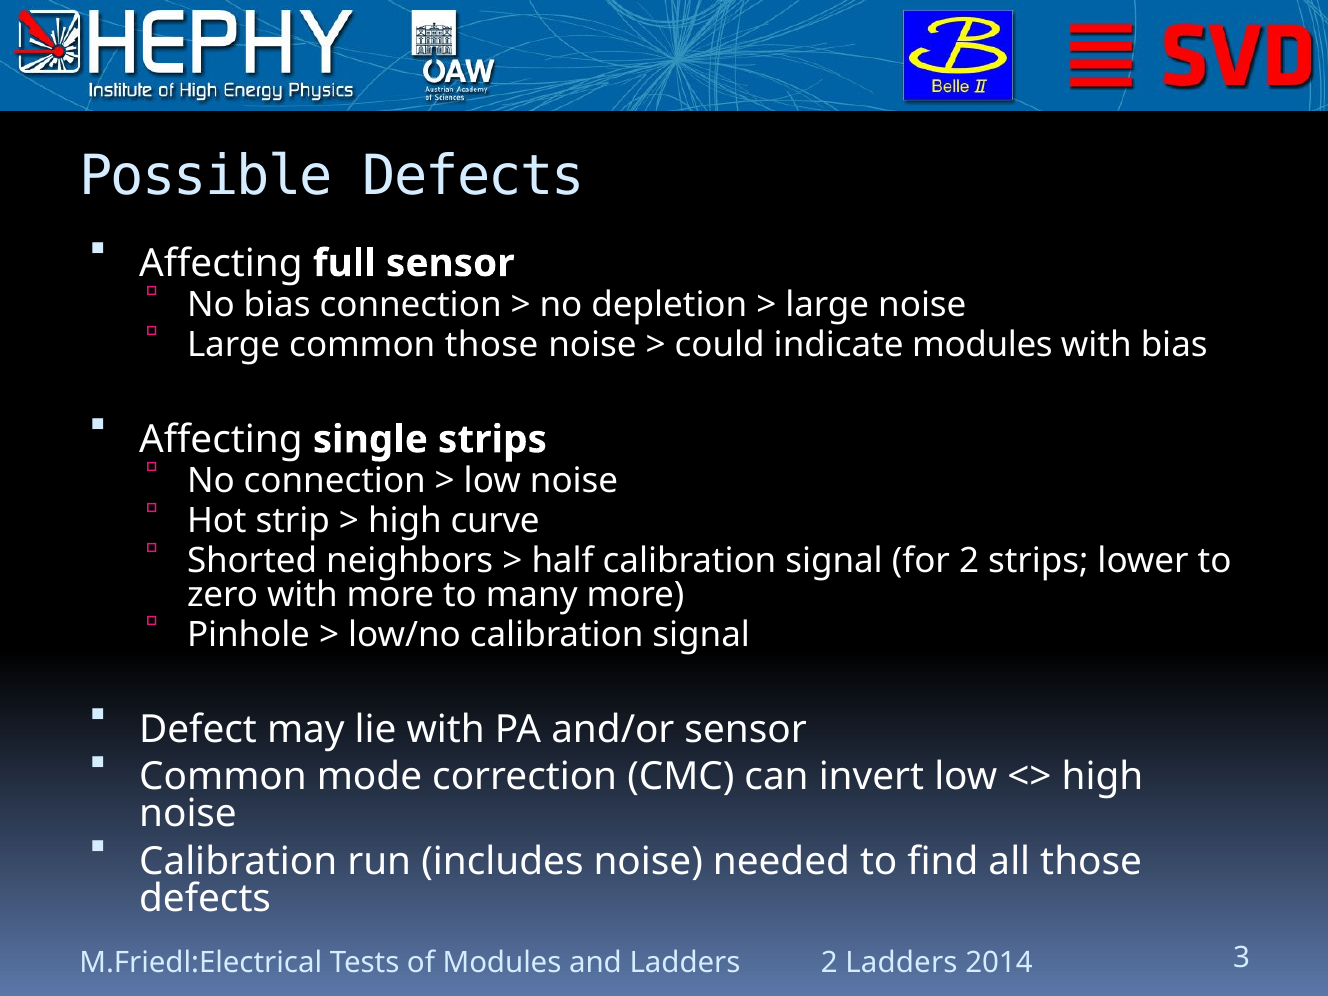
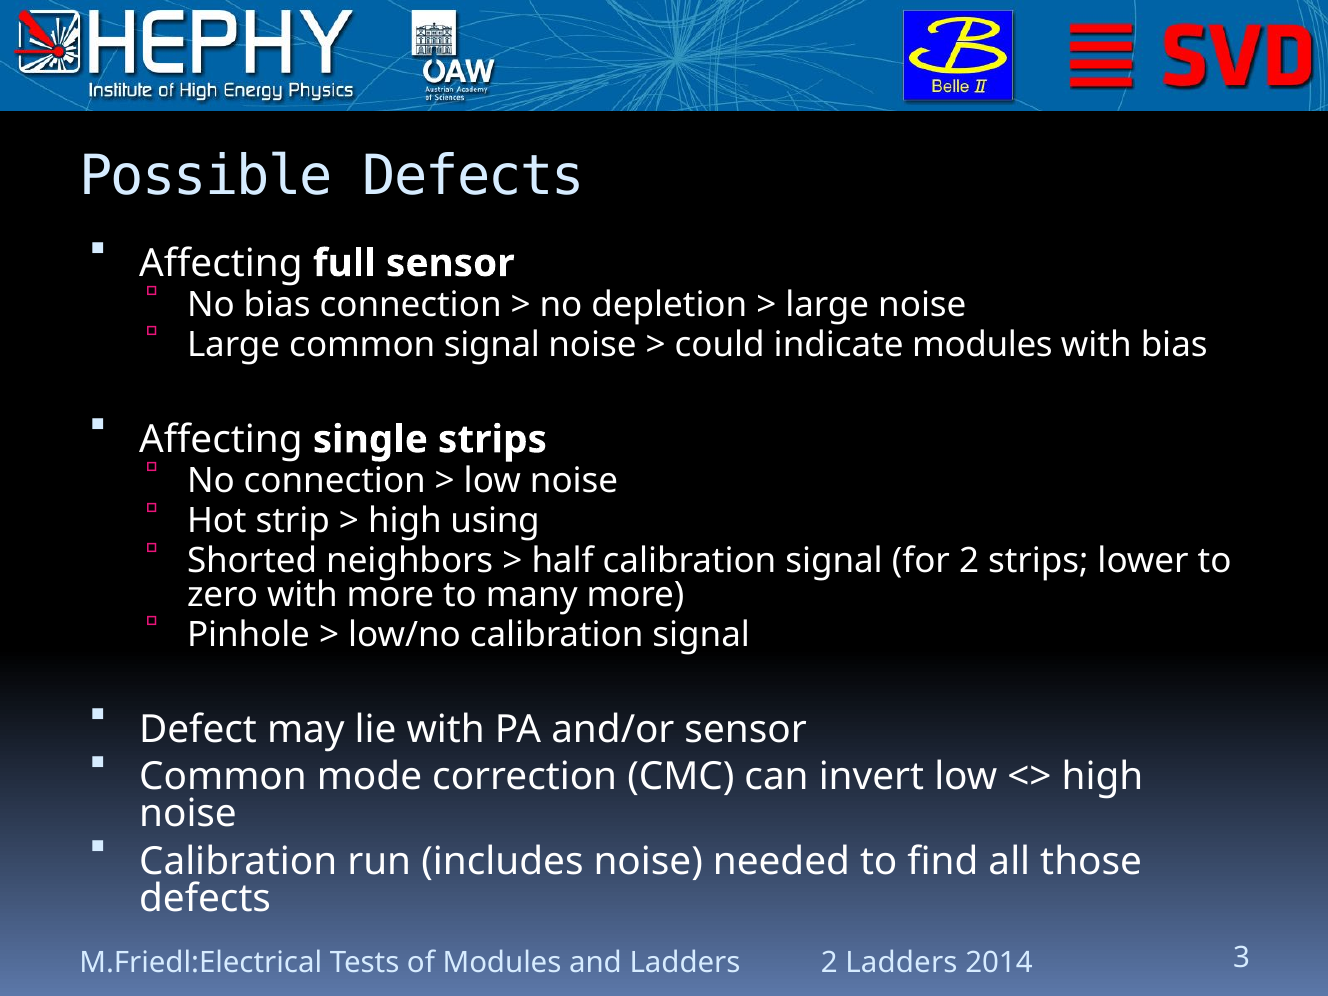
common those: those -> signal (492, 345)
curve: curve -> using (495, 521)
